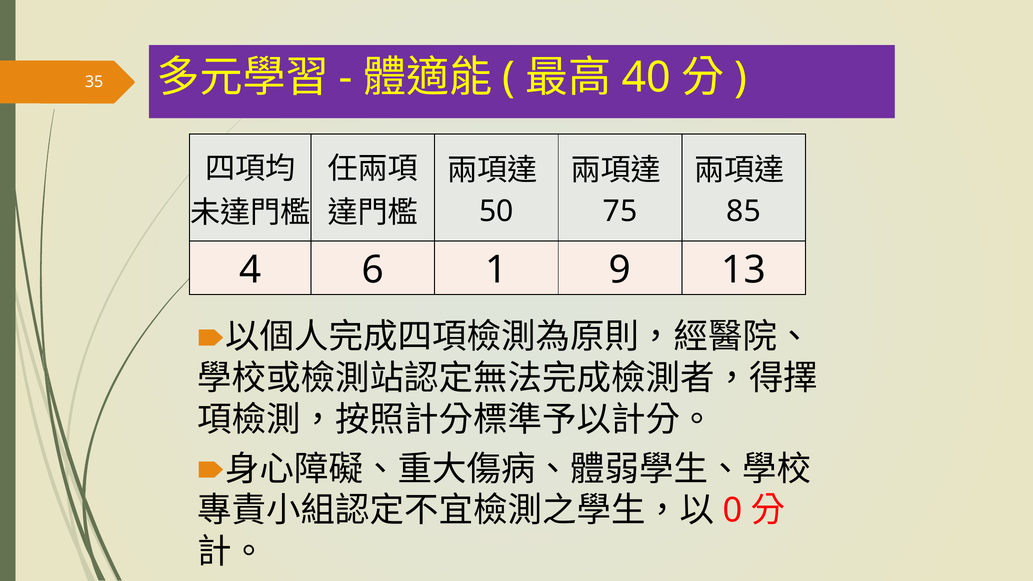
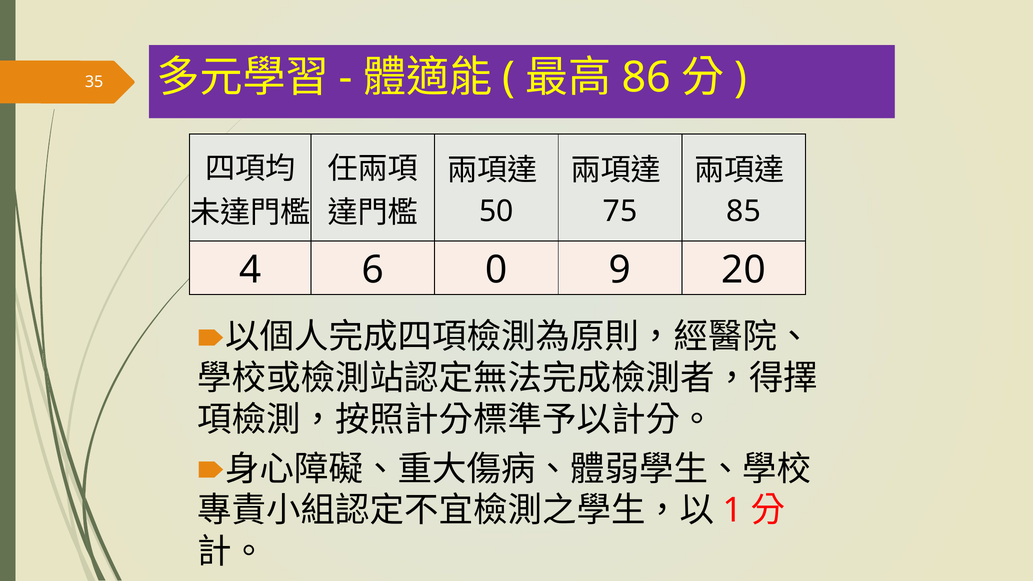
40: 40 -> 86 (646, 78)
1: 1 -> 0 (497, 270)
13: 13 -> 20 (744, 270)
0: 0 -> 1 (733, 511)
